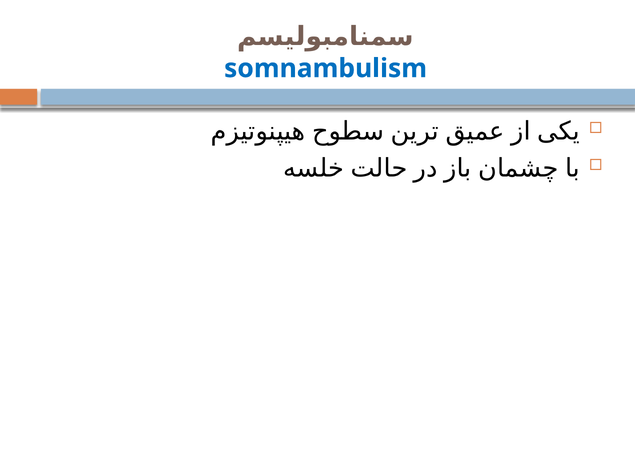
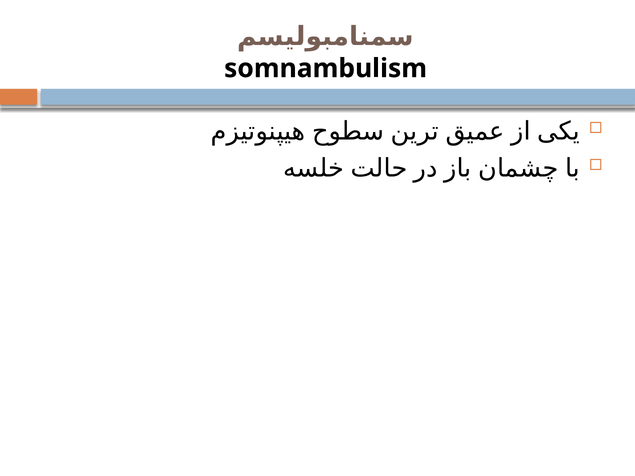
somnambulism colour: blue -> black (326, 68)
